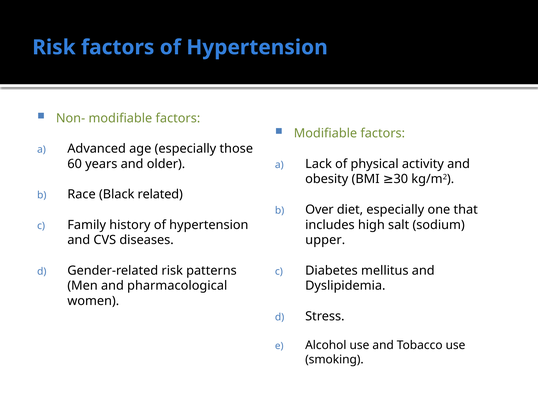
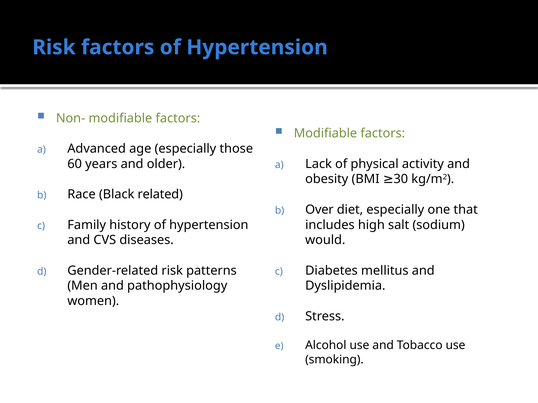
upper: upper -> would (325, 240)
pharmacological: pharmacological -> pathophysiology (177, 286)
